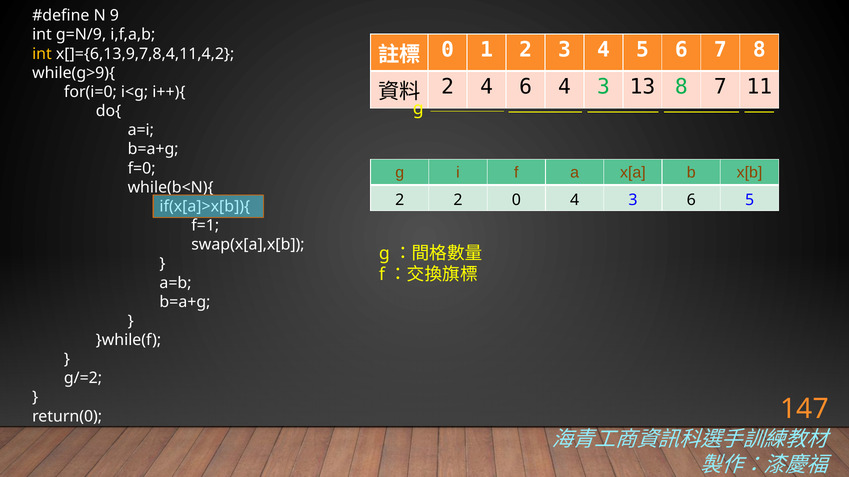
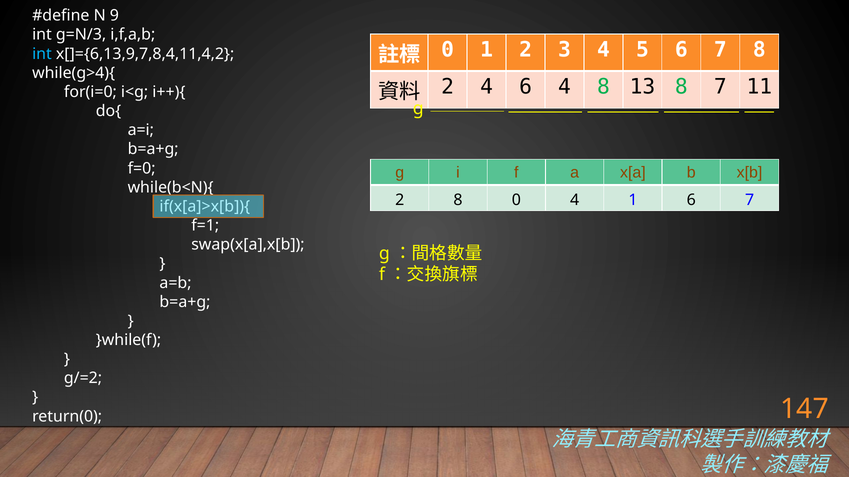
g=N/9: g=N/9 -> g=N/3 (81, 35)
int colour: yellow -> light blue (42, 54)
while(g>9){: while(g>9){ -> while(g>4){ (74, 73)
6 4 3: 3 -> 8 (603, 87)
2 2: 2 -> 8 (458, 200)
0 4 3: 3 -> 1 (633, 200)
5: 5 -> 7 (750, 200)
